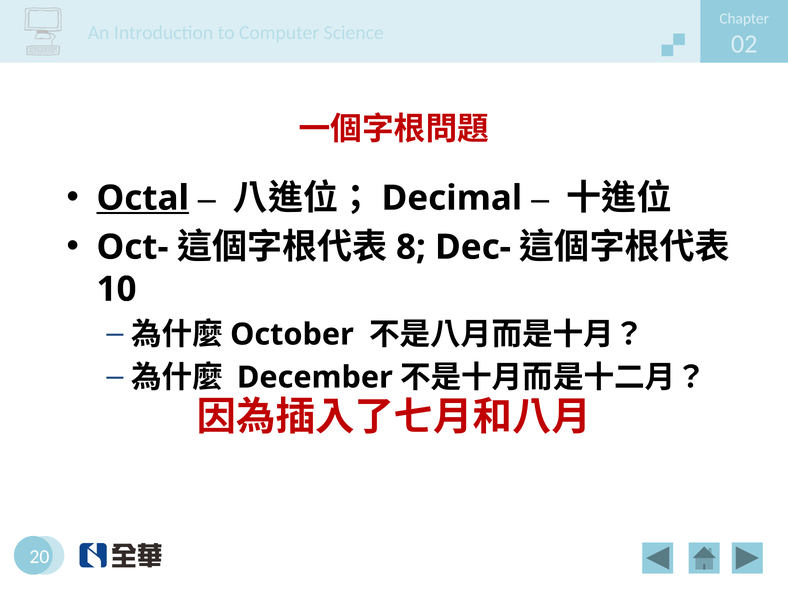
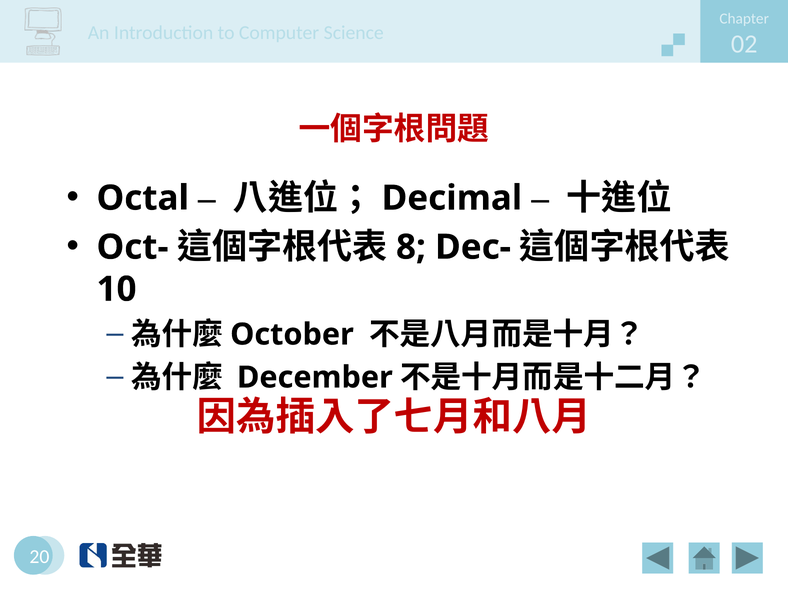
Octal underline: present -> none (143, 198)
